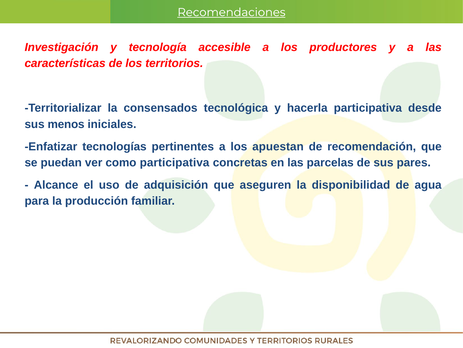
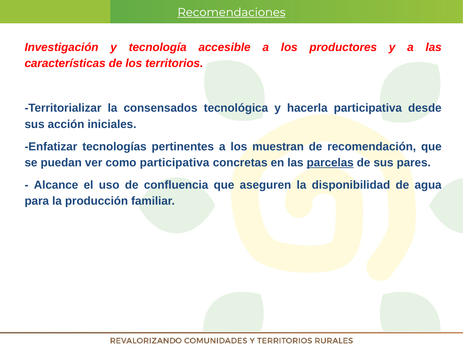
menos: menos -> acción (66, 124)
apuestan: apuestan -> muestran (278, 146)
parcelas underline: none -> present (330, 162)
adquisición: adquisición -> confluencia (176, 185)
